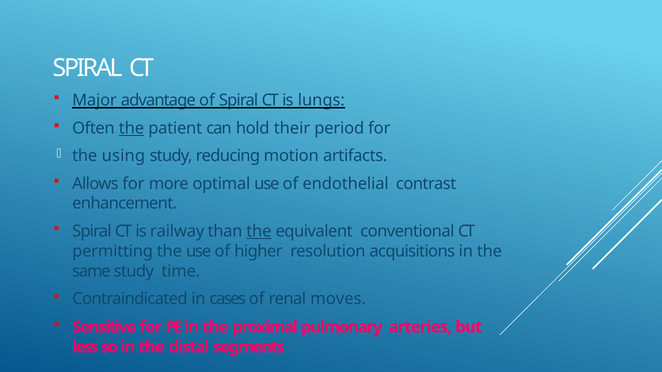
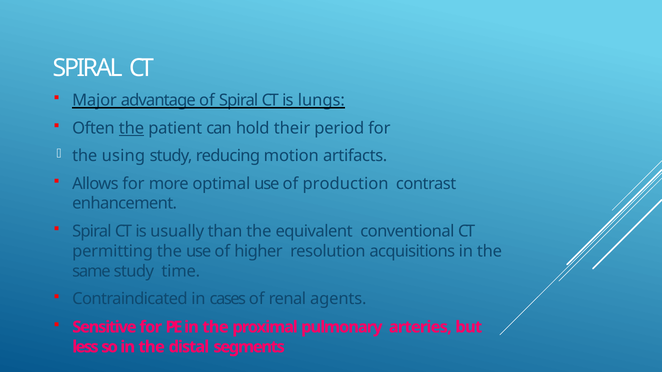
endothelial: endothelial -> production (346, 184)
railway: railway -> usually (177, 232)
the underline: present -> none (259, 232)
moves: moves -> agents (338, 299)
